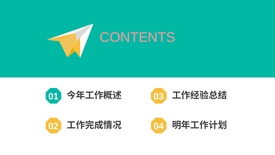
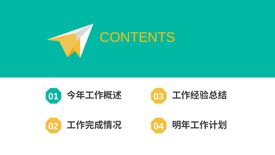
CONTENTS colour: pink -> yellow (137, 37)
